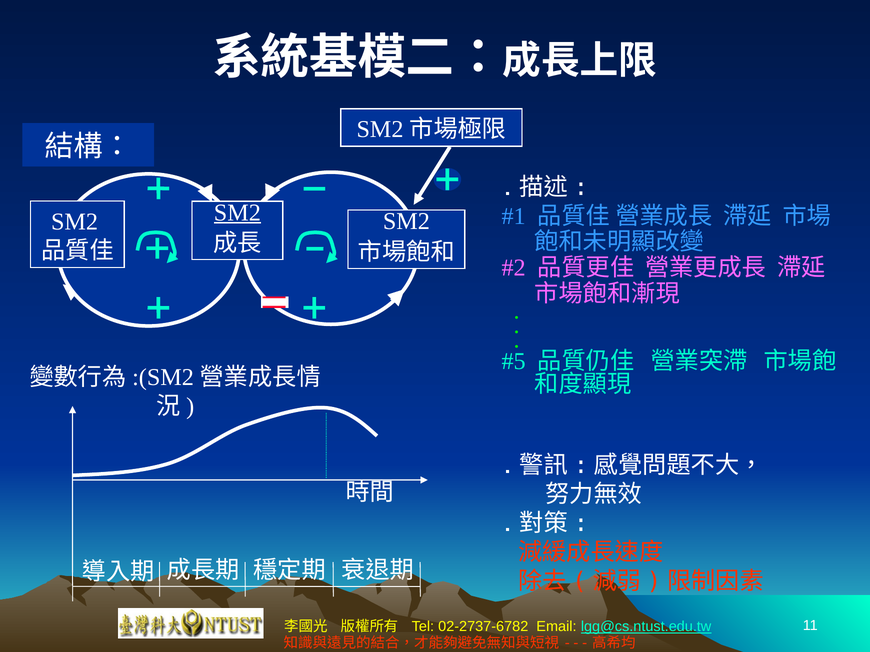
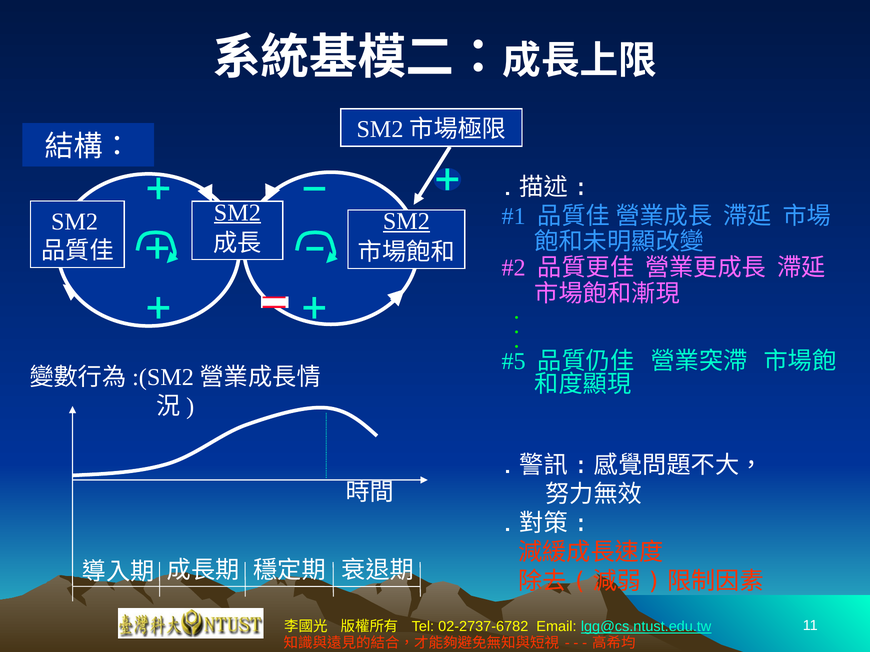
SM2 underline: none -> present (406, 222)
